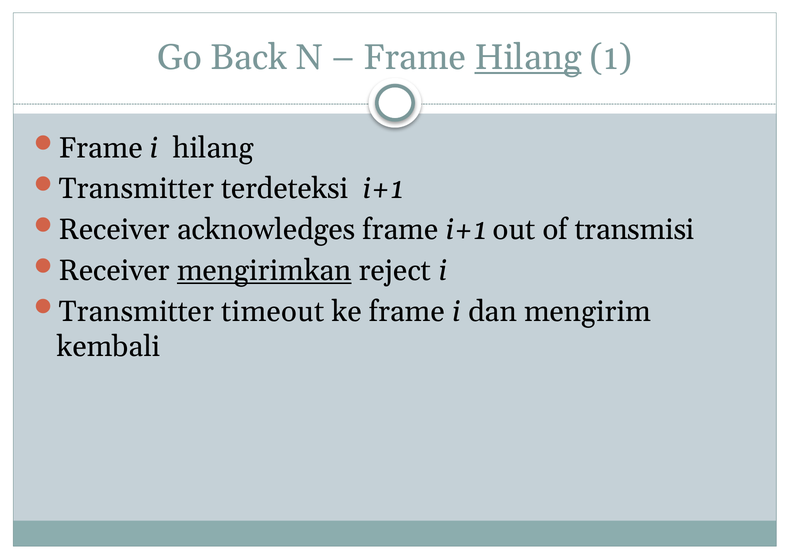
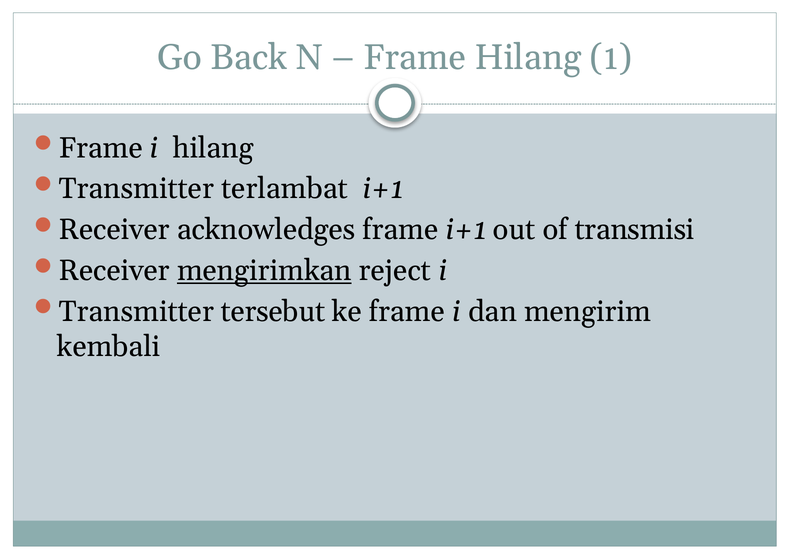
Hilang underline: present -> none (528, 58)
terdeteksi: terdeteksi -> terlambat (285, 189)
timeout: timeout -> tersebut (273, 312)
